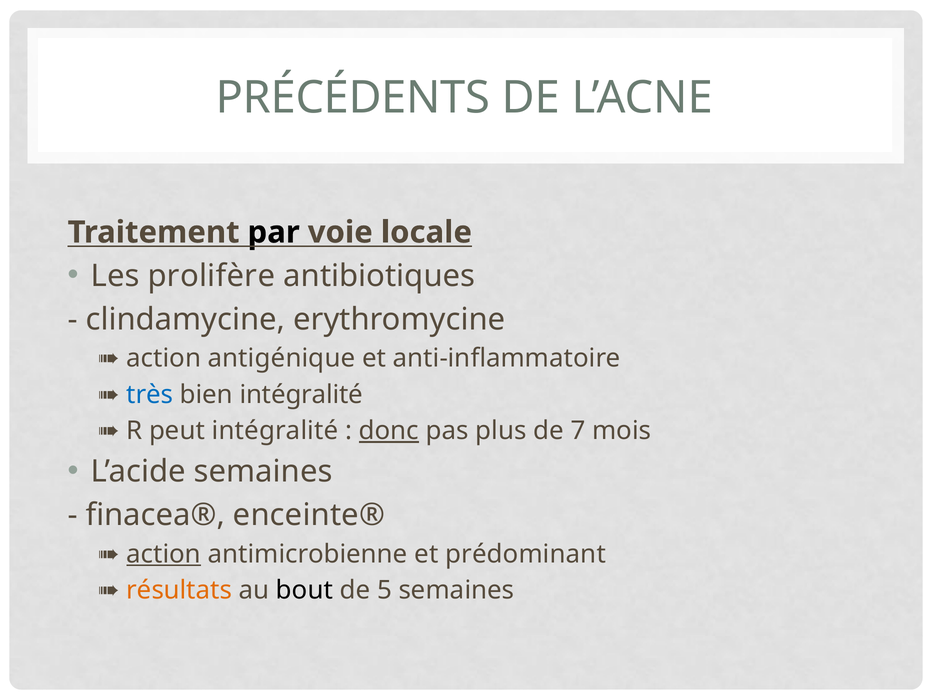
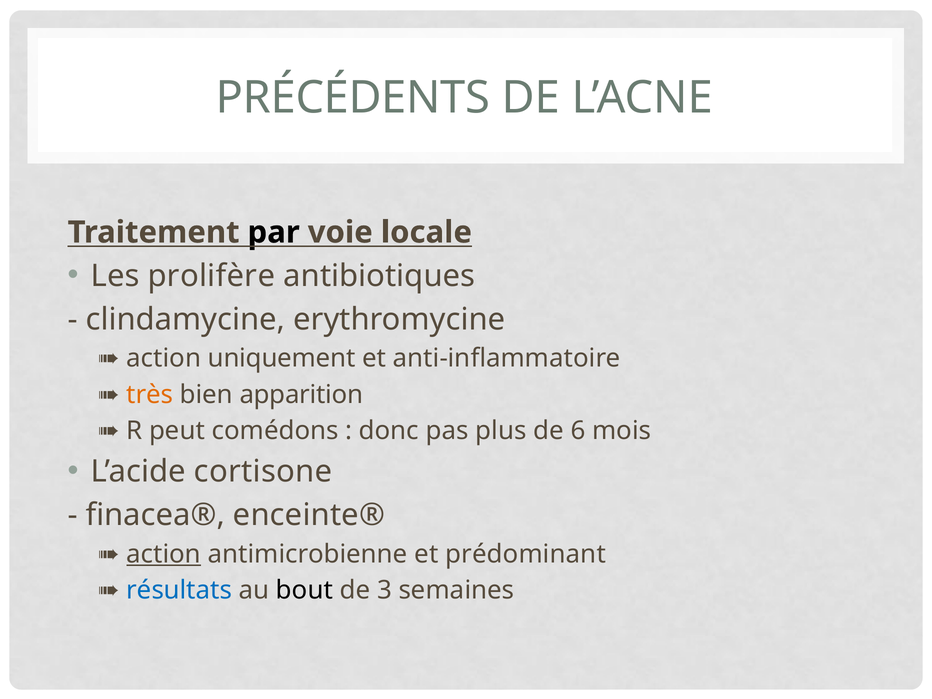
antigénique: antigénique -> uniquement (282, 358)
très colour: blue -> orange (150, 395)
bien intégralité: intégralité -> apparition (301, 395)
peut intégralité: intégralité -> comédons (275, 431)
donc underline: present -> none (389, 431)
7: 7 -> 6 (578, 431)
L’acide semaines: semaines -> cortisone (263, 472)
résultats colour: orange -> blue (179, 590)
5: 5 -> 3 (384, 590)
